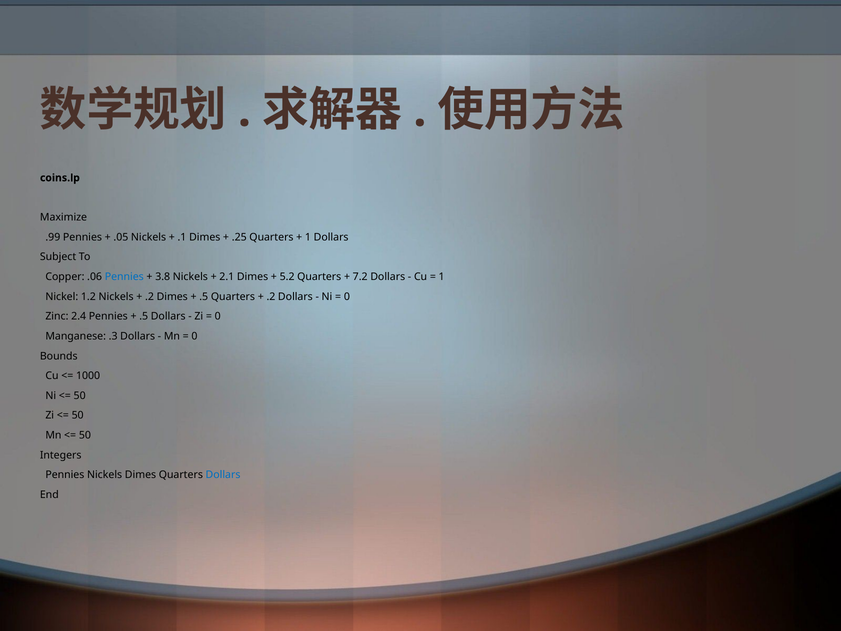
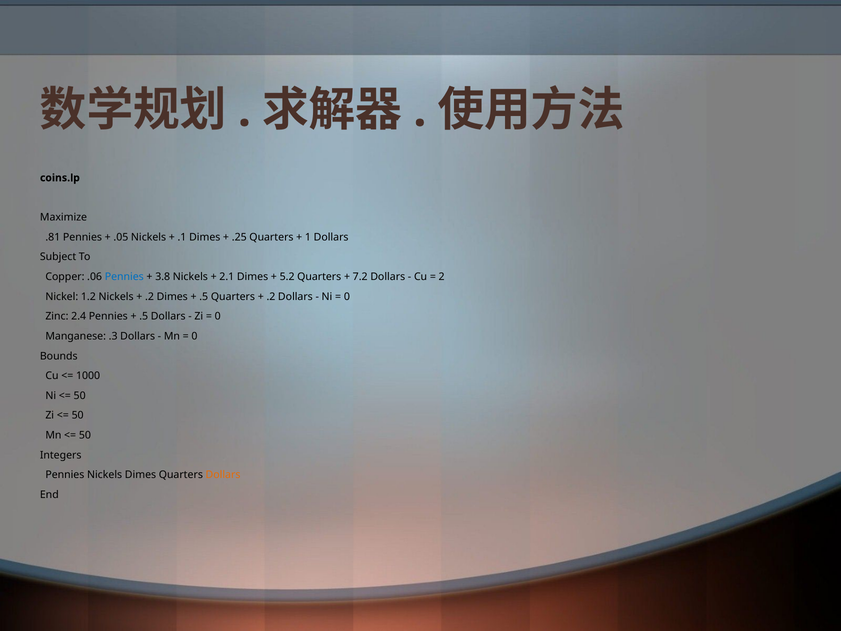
.99: .99 -> .81 (53, 237)
1: 1 -> 2 (442, 277)
Dollars colour: blue -> orange (223, 475)
